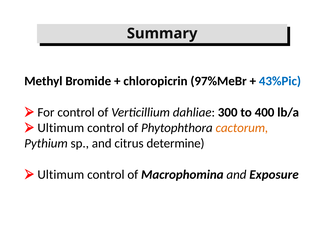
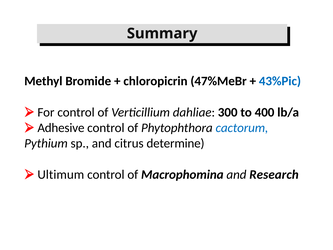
97%MeBr: 97%MeBr -> 47%MeBr (219, 81)
Ultimum: Ultimum -> Adhesive (61, 128)
cactorum colour: orange -> blue (242, 128)
Exposure: Exposure -> Research (274, 174)
